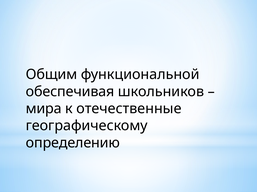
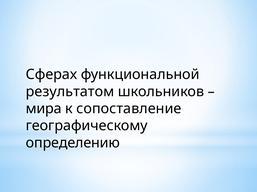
Общим: Общим -> Сферах (51, 75)
обеспечивая: обеспечивая -> результатом (70, 92)
отечественные: отечественные -> сопоставление (129, 109)
